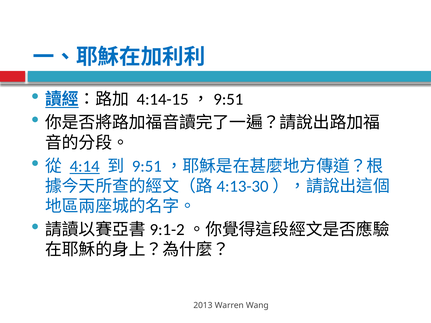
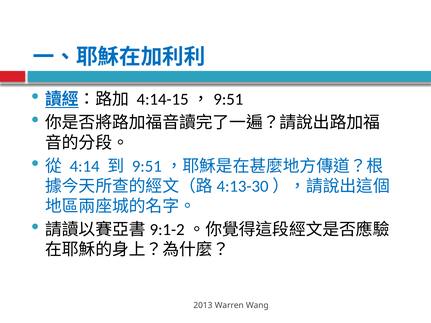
4:14 underline: present -> none (85, 166)
